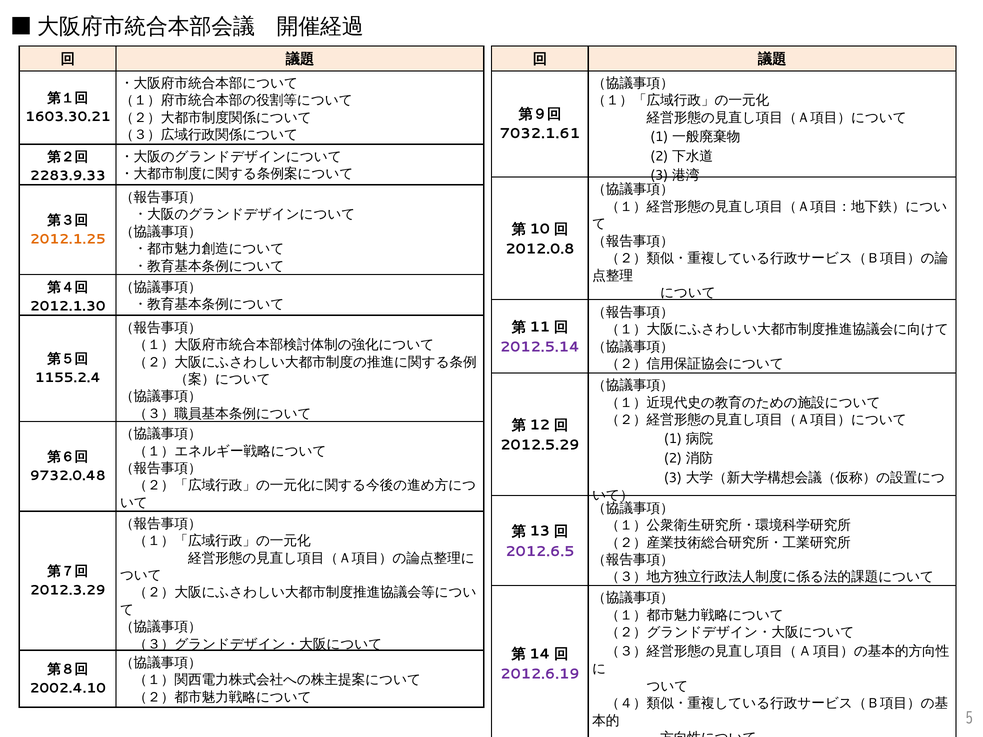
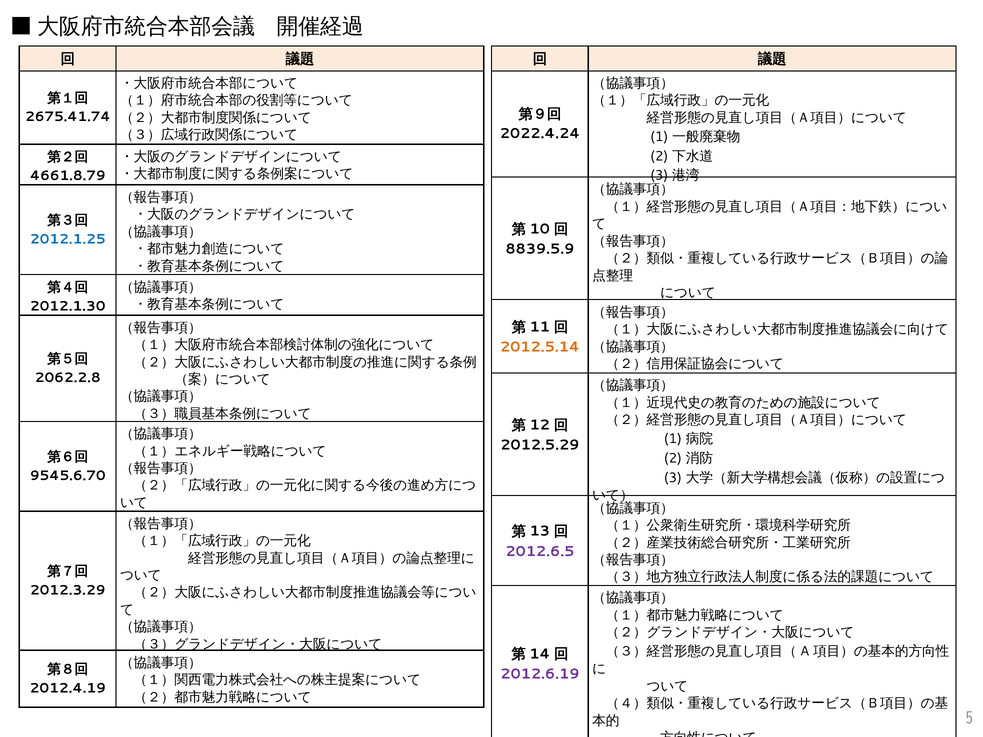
1603.30.21: 1603.30.21 -> 2675.41.74 (68, 117)
7032.1.61: 7032.1.61 -> 2022.4.24 (540, 134)
2283.9.33: 2283.9.33 -> 4661.8.79 (68, 176)
2012.1.25 colour: orange -> blue (68, 239)
2012.0.8: 2012.0.8 -> 8839.5.9 (540, 249)
2012.5.14 colour: purple -> orange (540, 347)
1155.2.4: 1155.2.4 -> 2062.2.8 (68, 378)
9732.0.48: 9732.0.48 -> 9545.6.70 (68, 476)
2002.4.10: 2002.4.10 -> 2012.4.19 (68, 688)
